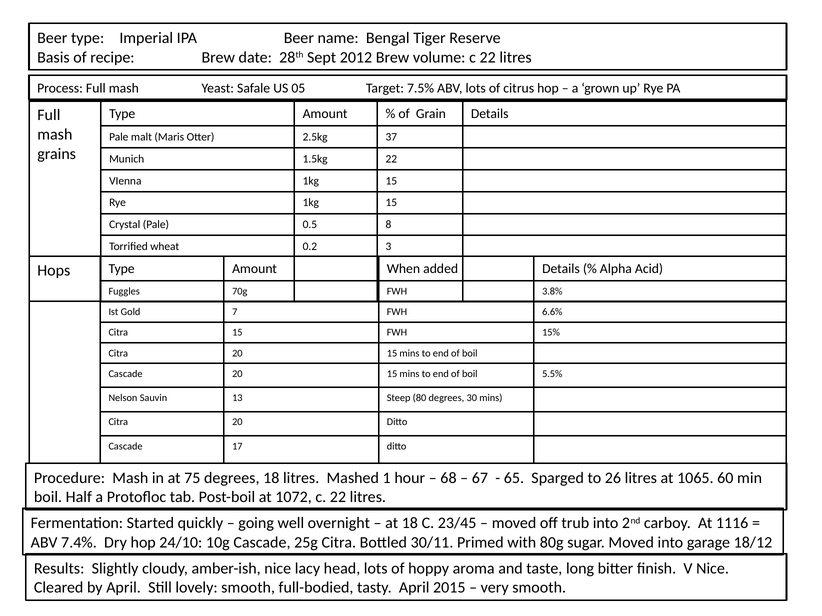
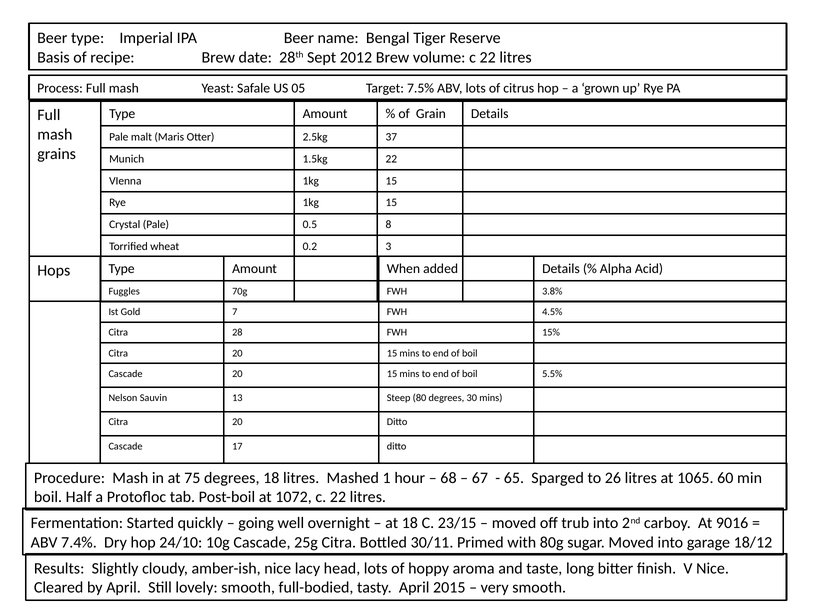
6.6%: 6.6% -> 4.5% (552, 312)
Citra 15: 15 -> 28 (237, 333)
23/45: 23/45 -> 23/15 (457, 524)
1116: 1116 -> 9016 (732, 524)
